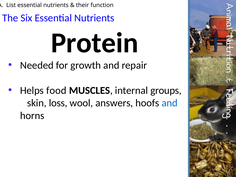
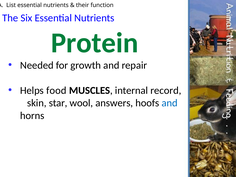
Protein colour: black -> green (95, 43)
groups: groups -> record (166, 90)
loss: loss -> star (58, 103)
